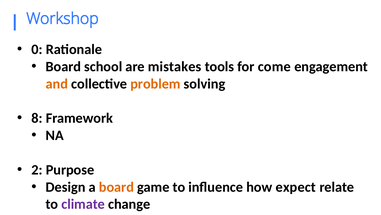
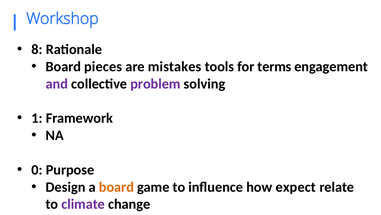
0: 0 -> 8 (37, 49)
school: school -> pieces (103, 66)
come: come -> terms (274, 66)
and colour: orange -> purple (57, 84)
problem colour: orange -> purple (155, 84)
8: 8 -> 1 (37, 118)
2: 2 -> 0 (37, 169)
